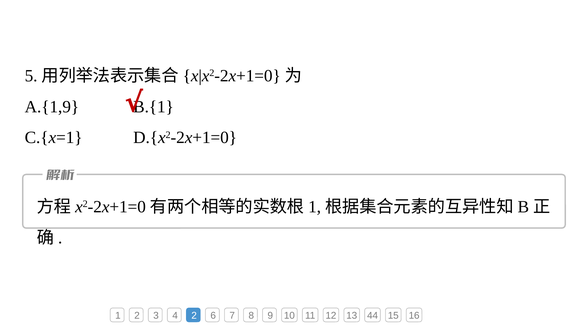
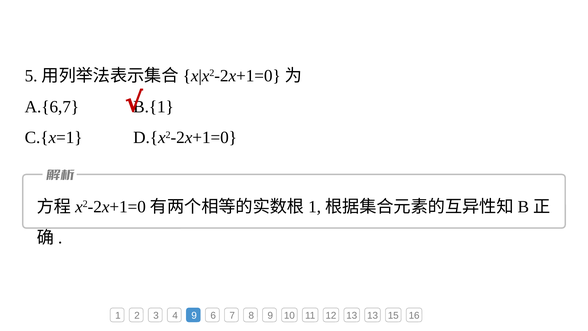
A.{1,9: A.{1,9 -> A.{6,7 (52, 107)
4 2: 2 -> 9 (194, 315)
13 44: 44 -> 13 (373, 315)
